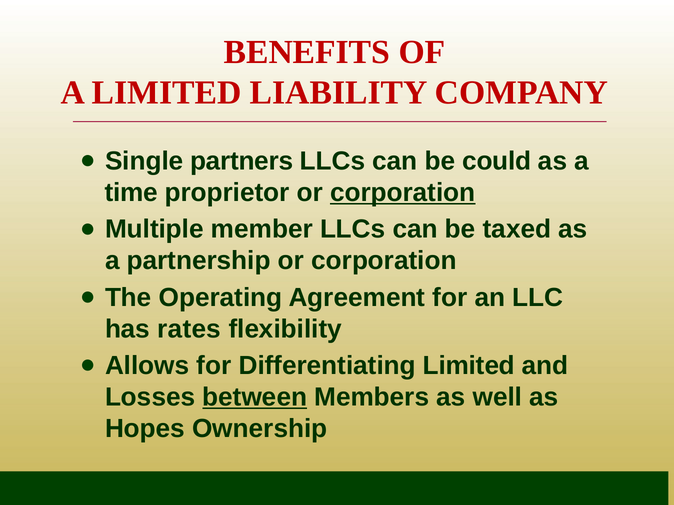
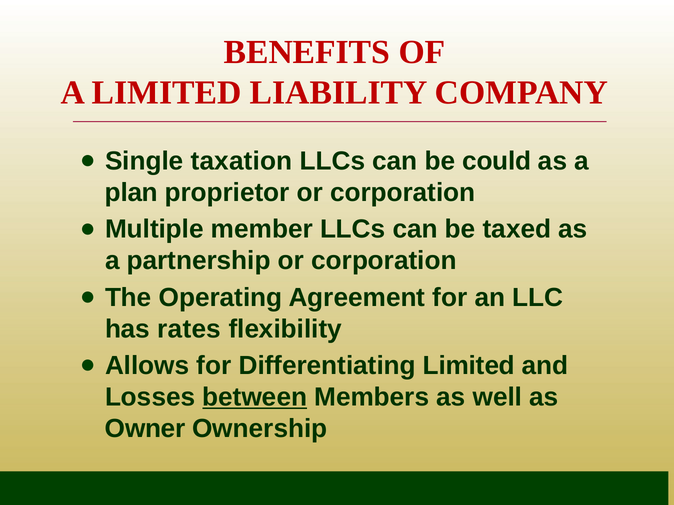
partners: partners -> taxation (241, 161)
time: time -> plan (131, 193)
corporation underline: present -> none (403, 193)
Hopes: Hopes -> Owner (145, 429)
